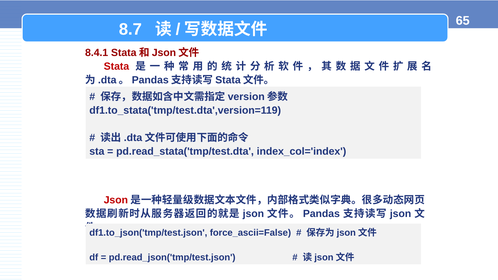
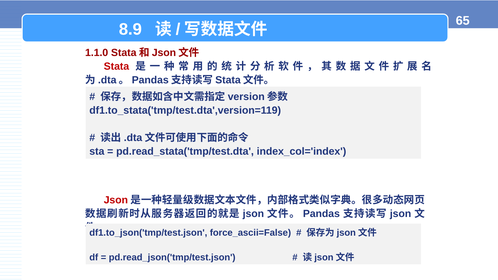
8.7: 8.7 -> 8.9 (130, 29)
8.4.1: 8.4.1 -> 1.1.0 (97, 53)
